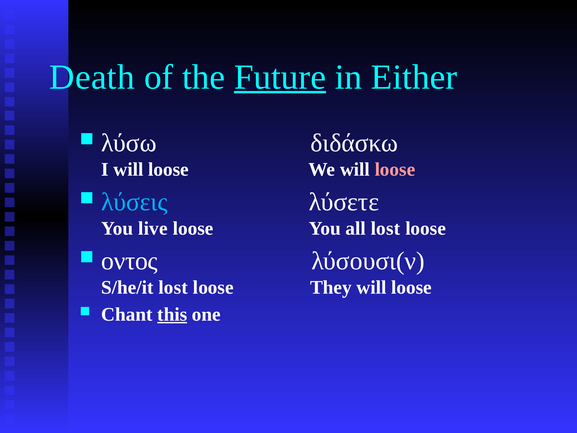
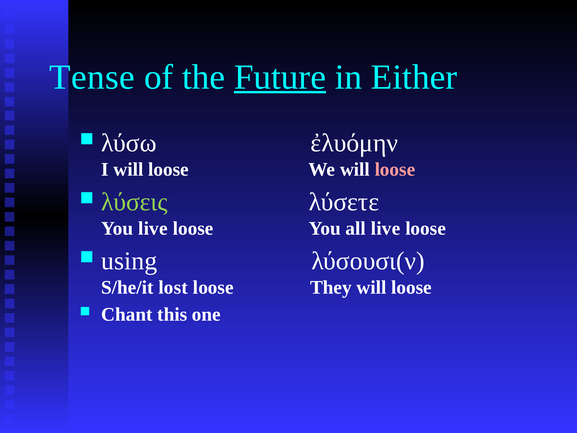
Death: Death -> Tense (92, 77)
διδάσκω: διδάσκω -> ἐλυόμην (354, 143)
λύσεις colour: light blue -> light green (134, 202)
all lost: lost -> live (386, 228)
οντος: οντος -> using (129, 261)
this underline: present -> none (172, 314)
